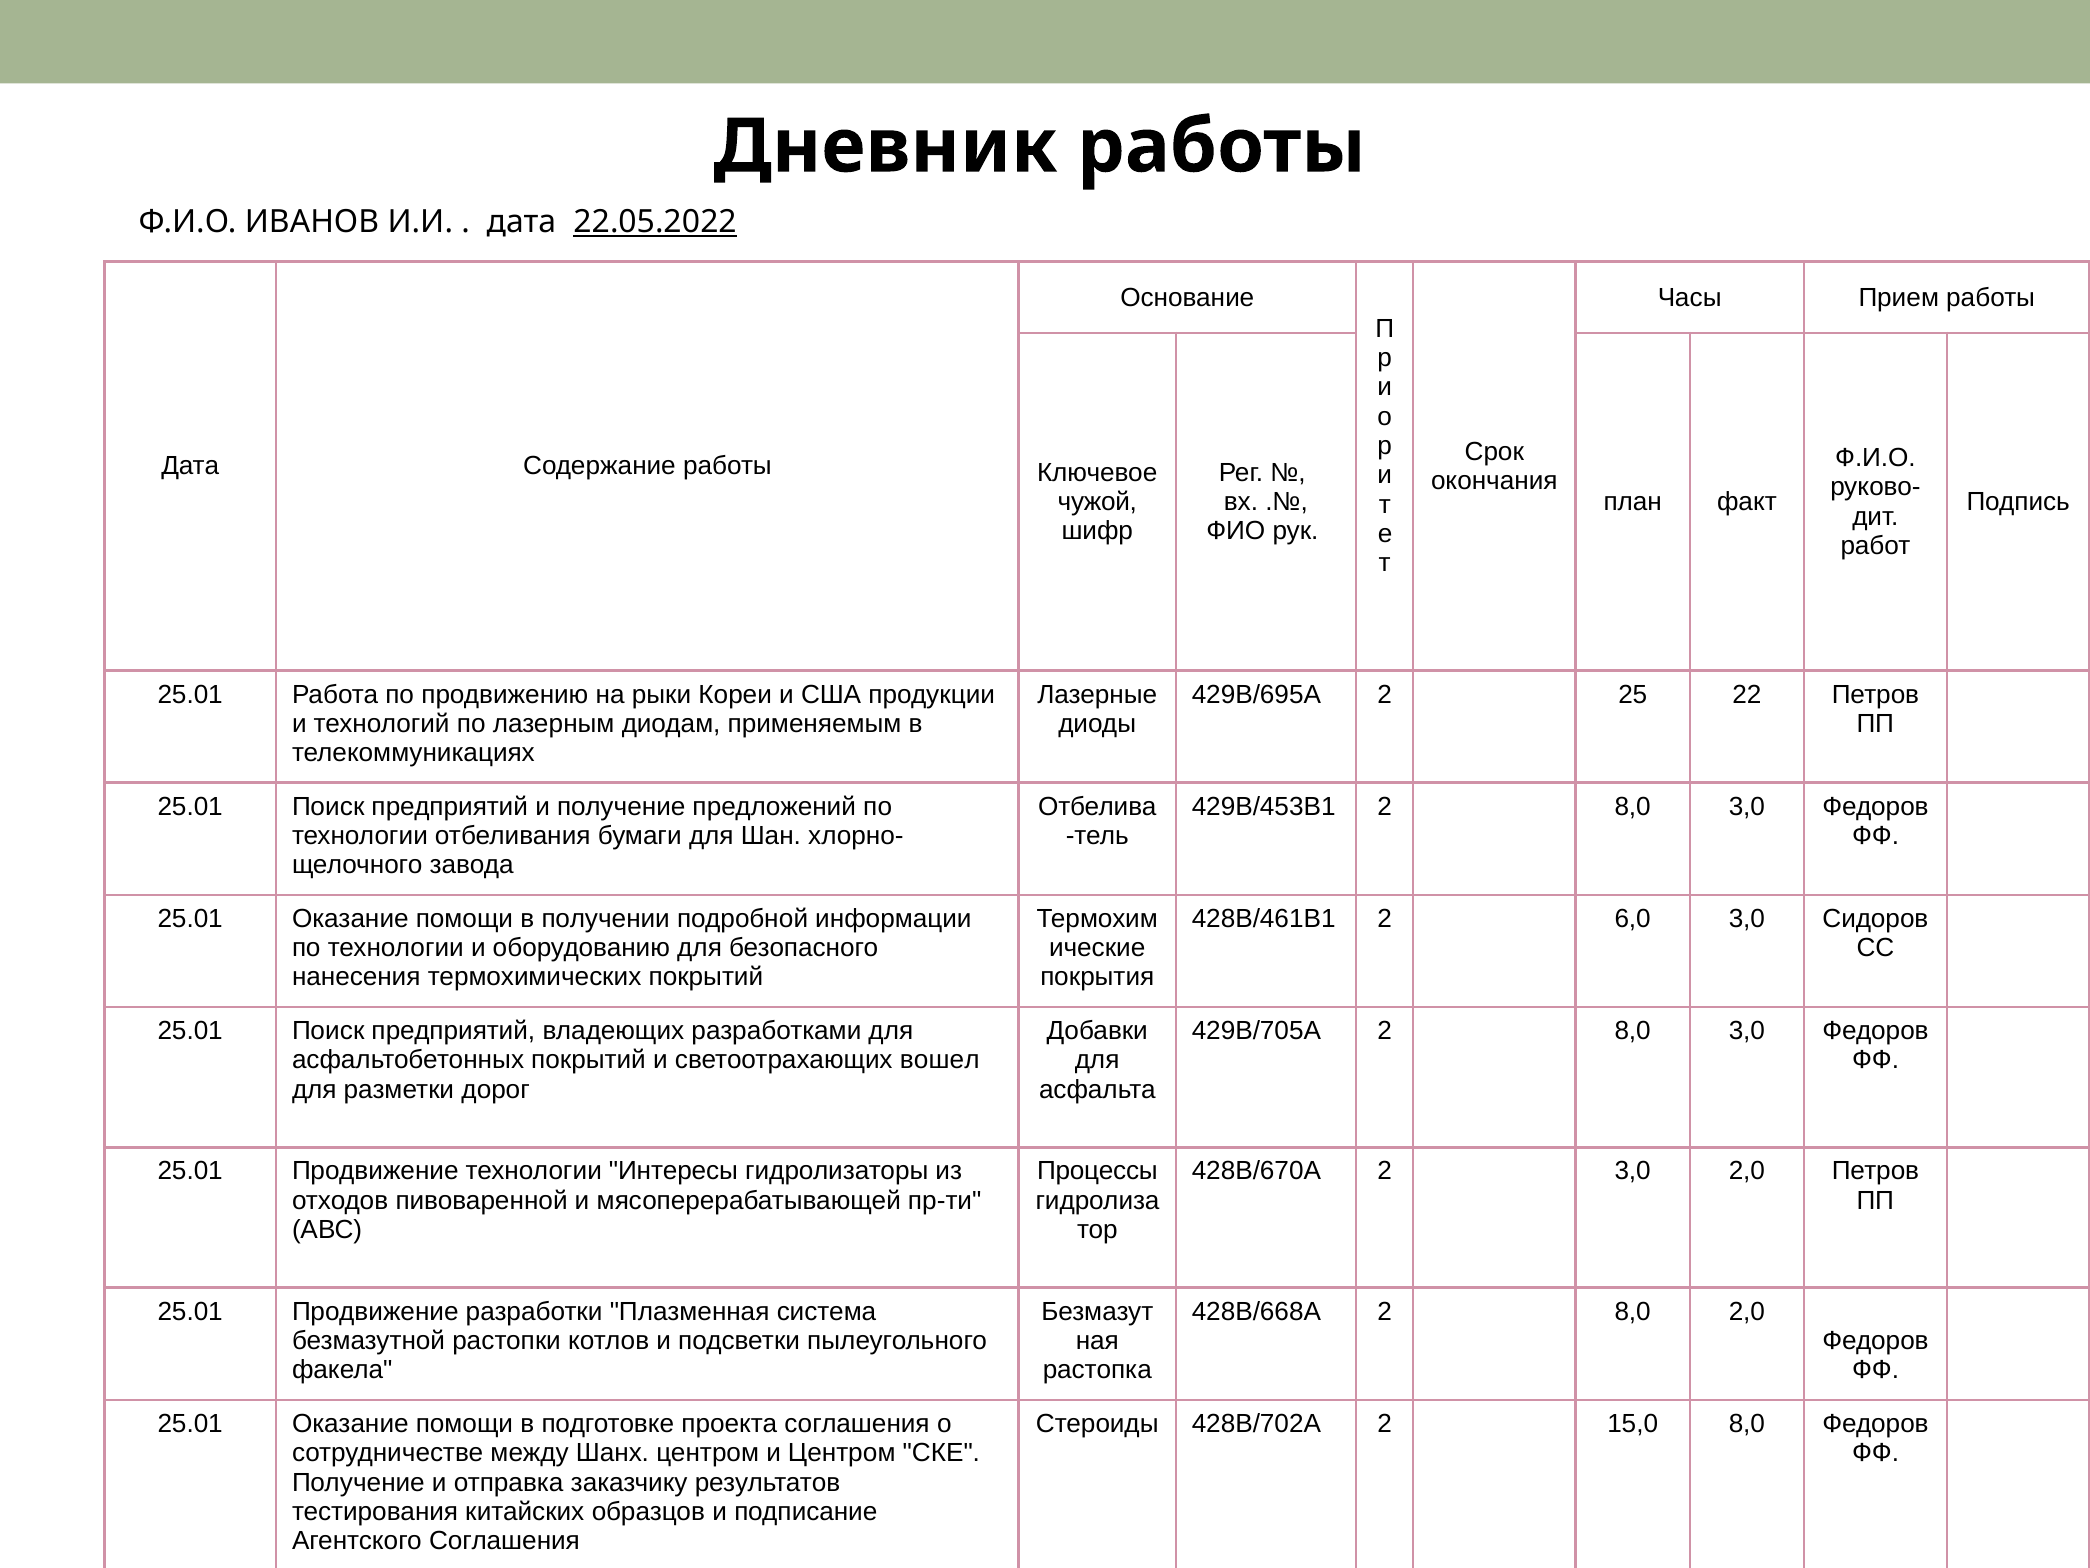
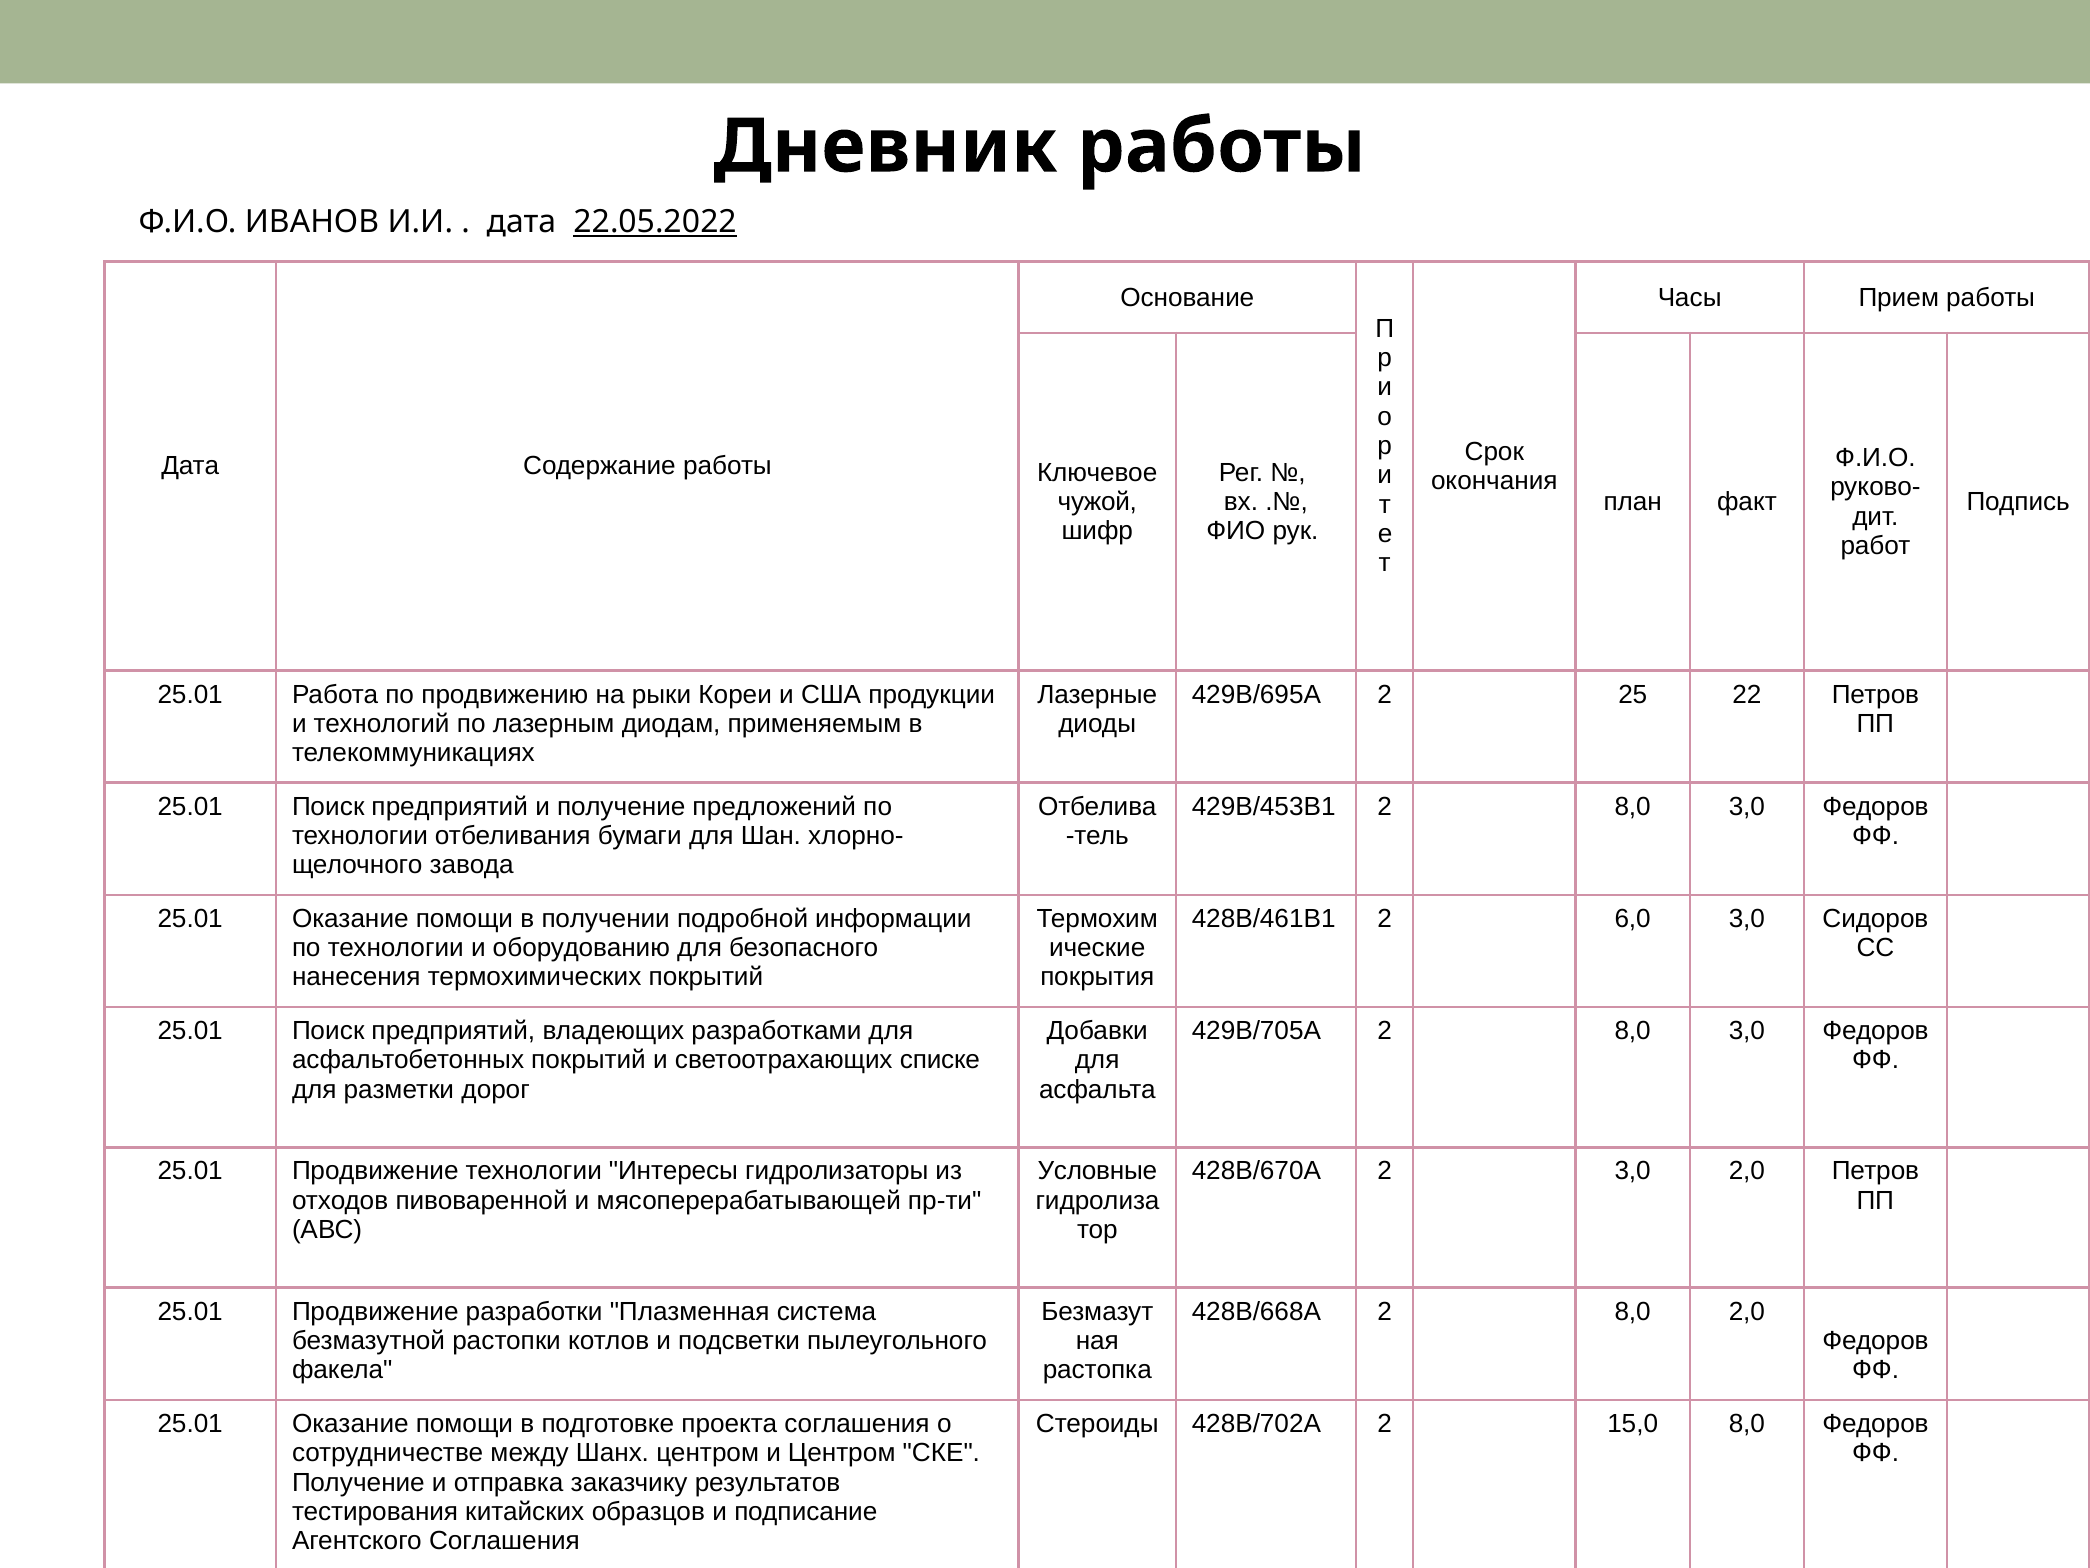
вошел: вошел -> списке (940, 1060)
Процессы: Процессы -> Условные (1097, 1171)
